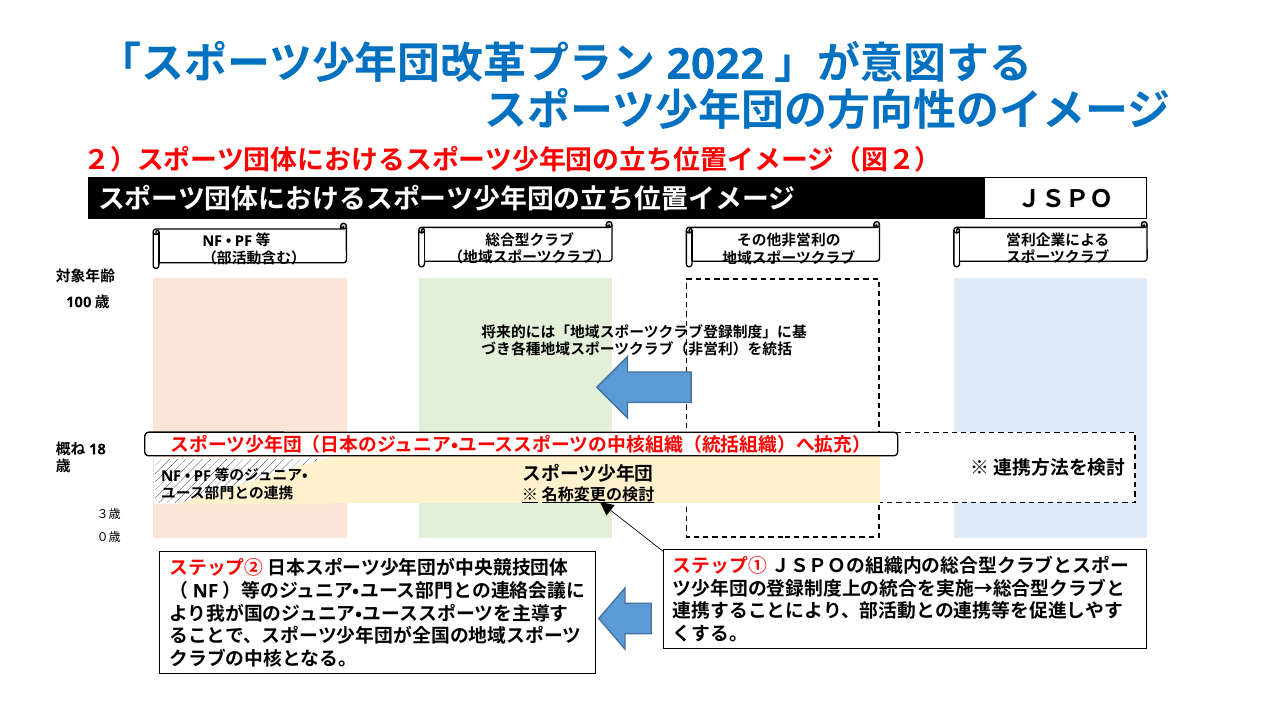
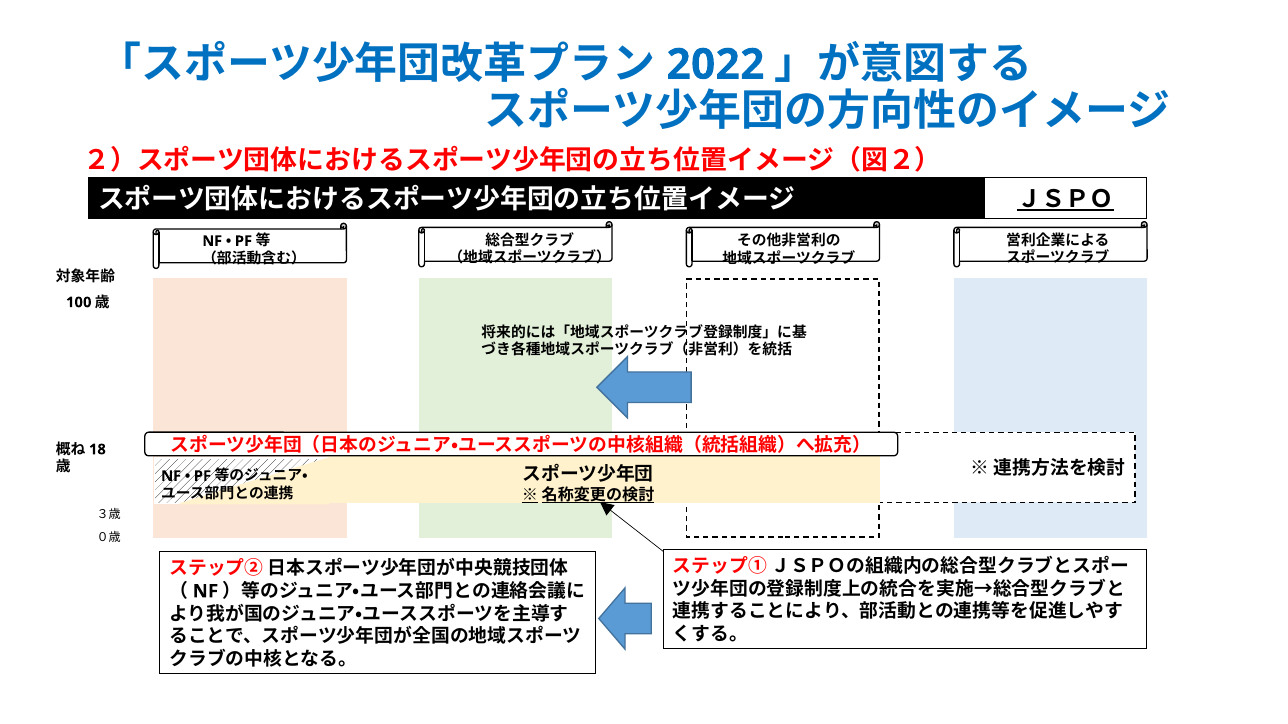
ＪＳＰＯ underline: none -> present (1066, 200)
